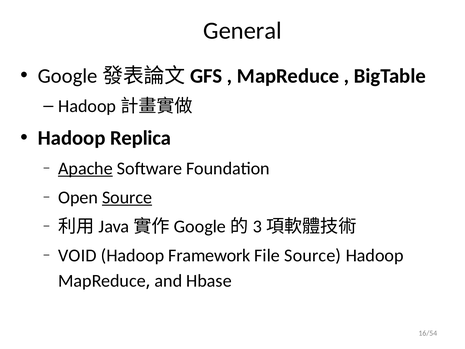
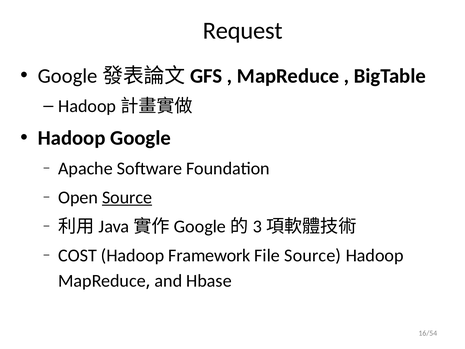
General: General -> Request (243, 31)
Replica: Replica -> Google (141, 138)
Apache underline: present -> none (85, 168)
VOID: VOID -> COST (78, 255)
